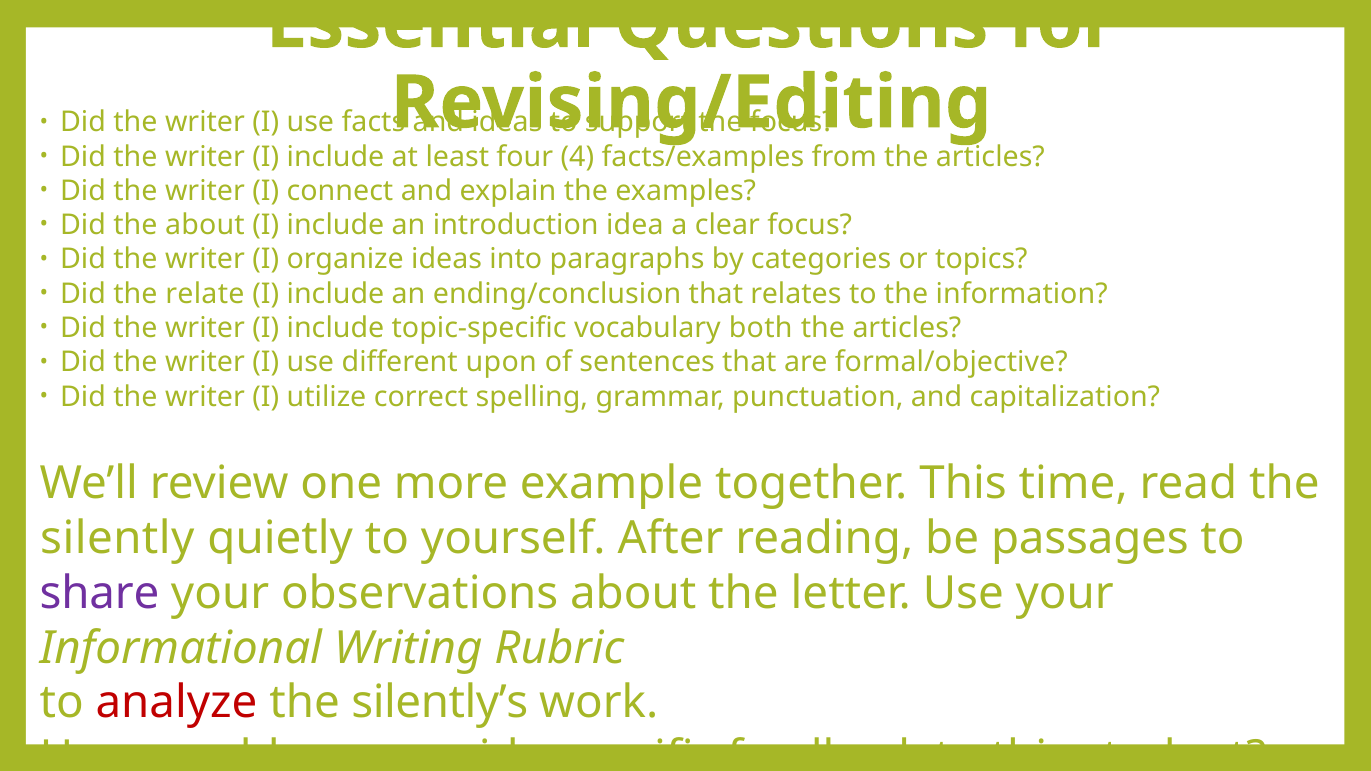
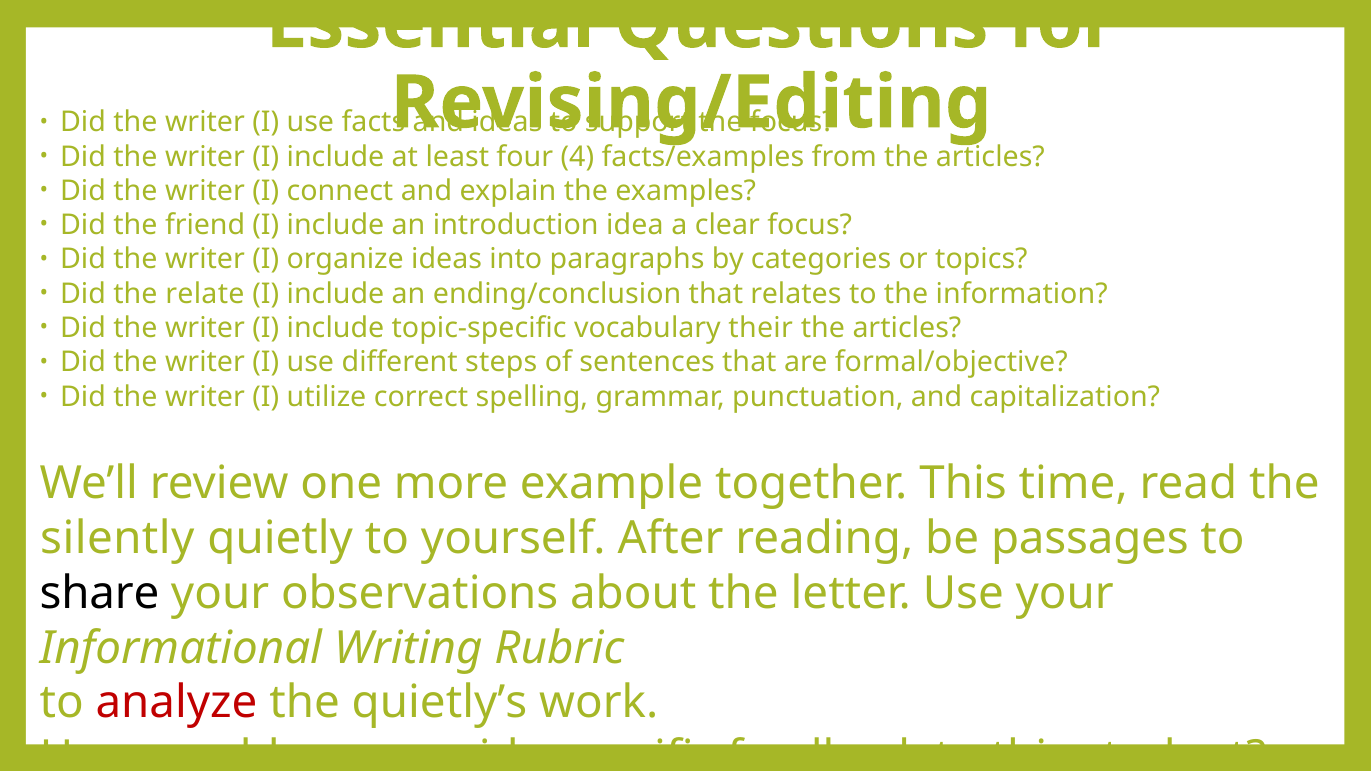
the about: about -> friend (205, 225)
both: both -> their (761, 328)
upon: upon -> steps (501, 362)
share colour: purple -> black (99, 593)
silently’s: silently’s -> quietly’s (440, 703)
